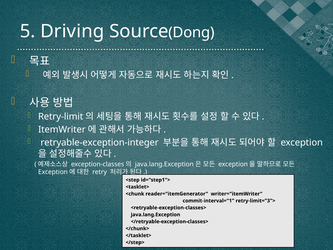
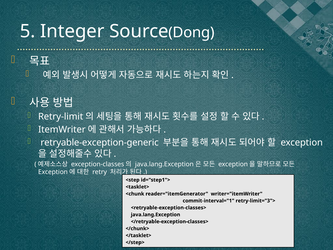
Driving: Driving -> Integer (72, 31)
retryable-exception-integer: retryable-exception-integer -> retryable-exception-generic (100, 142)
